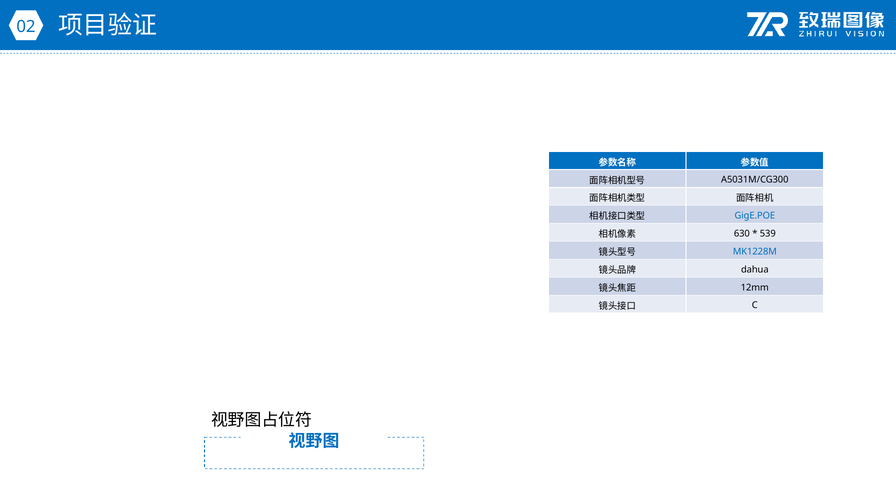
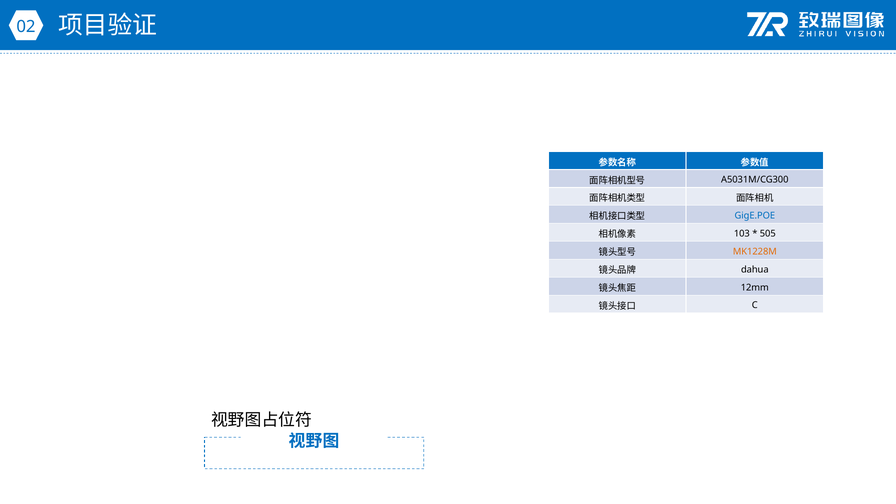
630: 630 -> 103 (742, 234)
539: 539 -> 505 (768, 234)
MK1228M colour: blue -> orange (755, 252)
